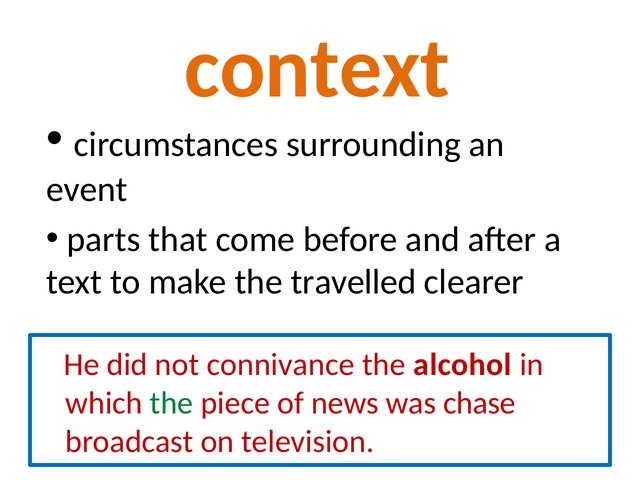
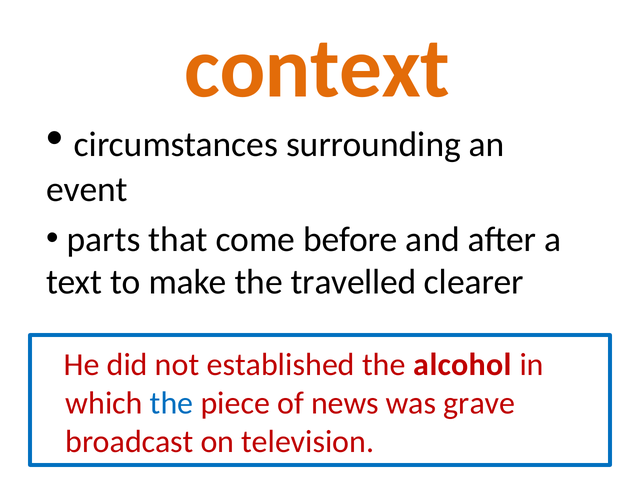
connivance: connivance -> established (281, 365)
the colour: green -> blue (172, 403)
chase: chase -> grave (479, 403)
